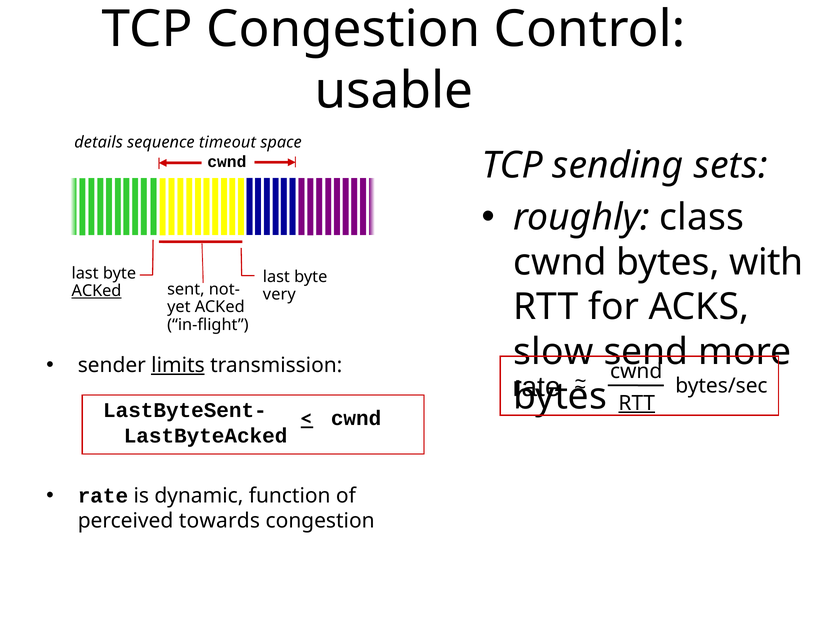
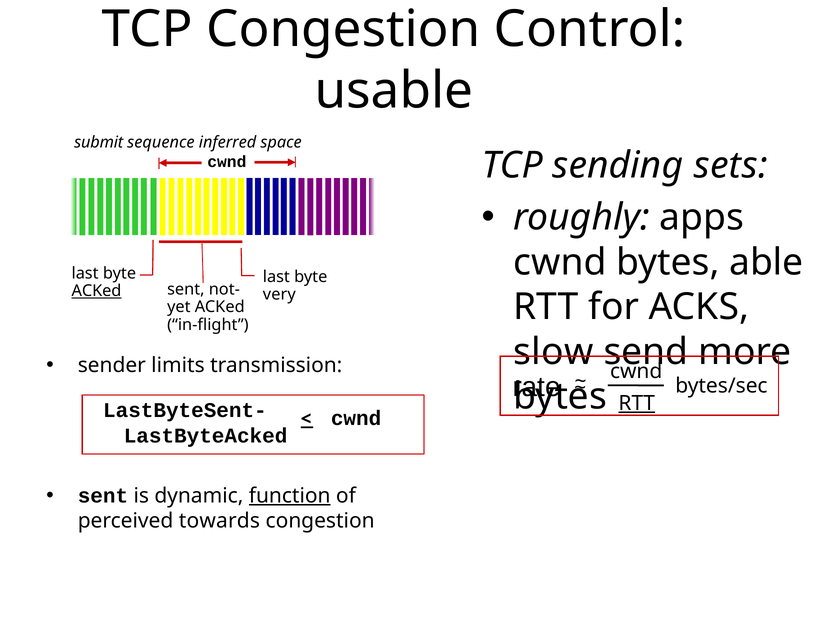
details: details -> submit (99, 143)
timeout: timeout -> inferred (228, 143)
class: class -> apps (702, 218)
with: with -> able (766, 263)
limits underline: present -> none (178, 366)
rate: rate -> sent (103, 496)
function underline: none -> present (290, 496)
